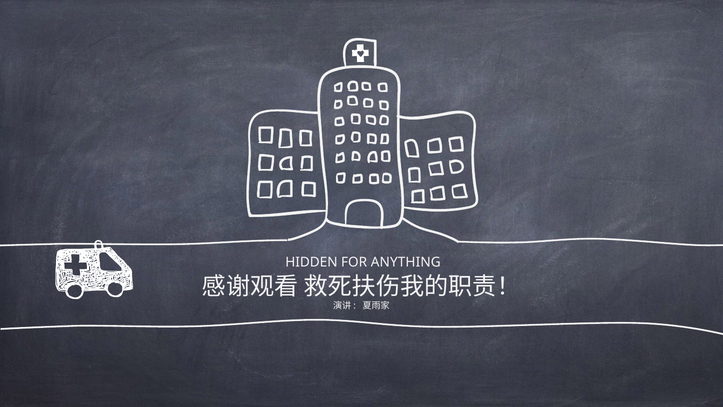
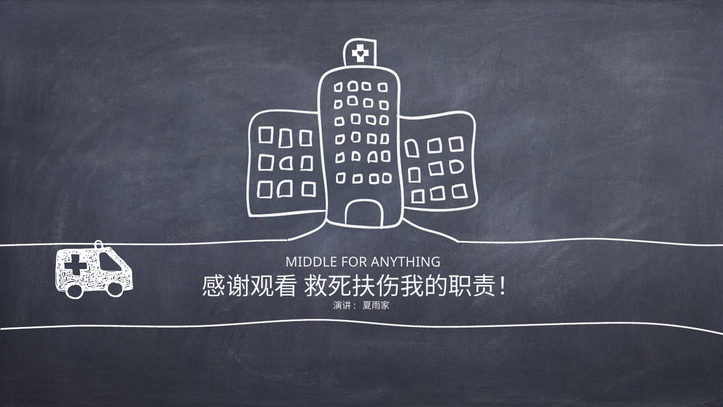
HIDDEN: HIDDEN -> MIDDLE (311, 262)
